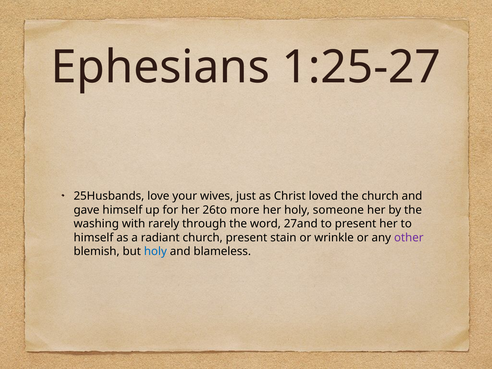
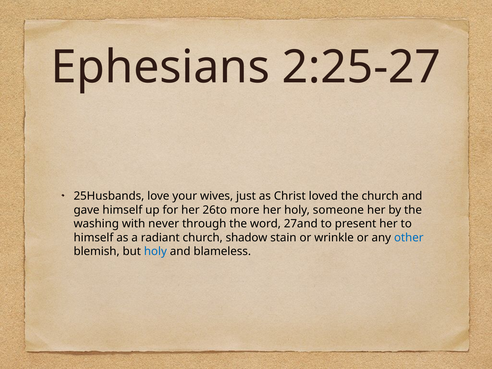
1:25-27: 1:25-27 -> 2:25-27 (361, 67)
rarely: rarely -> never (164, 224)
church present: present -> shadow (247, 238)
other colour: purple -> blue (409, 238)
